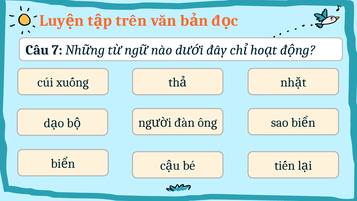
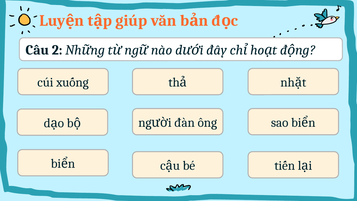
trên: trên -> giúp (131, 21)
7: 7 -> 2 (57, 50)
